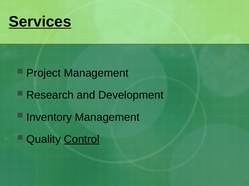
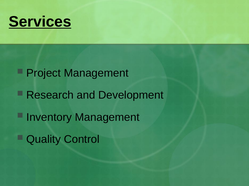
Control underline: present -> none (82, 140)
